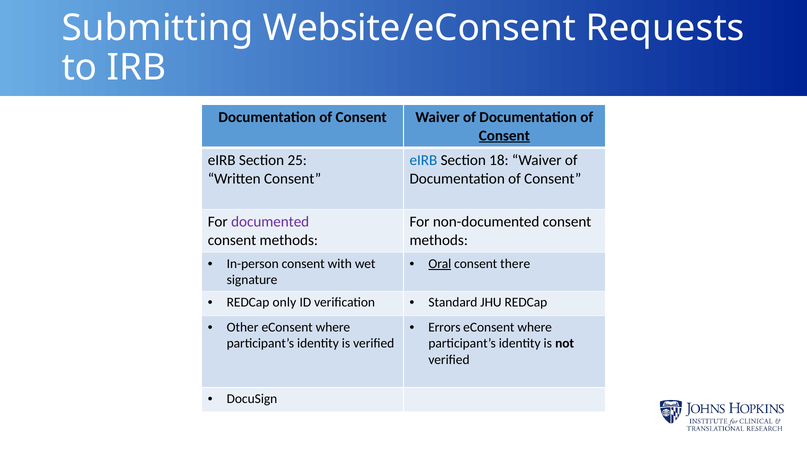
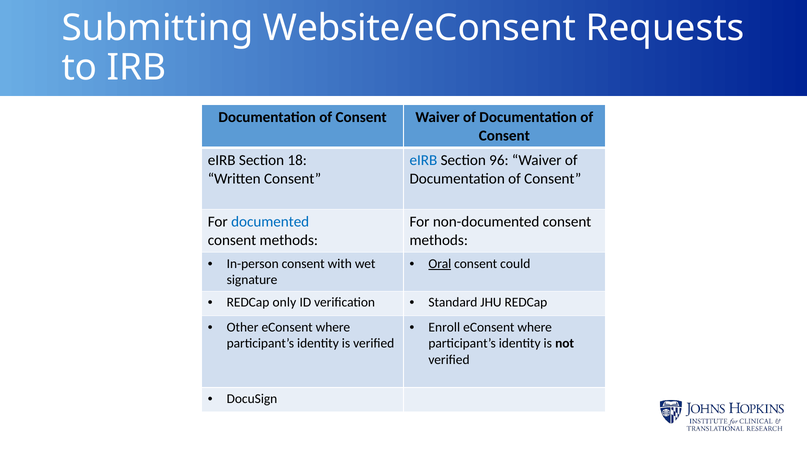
Consent underline: present -> none (504, 136)
25: 25 -> 18 (297, 160)
18: 18 -> 96 (499, 160)
documented colour: purple -> blue (270, 222)
there: there -> could (515, 264)
Errors: Errors -> Enroll (444, 327)
